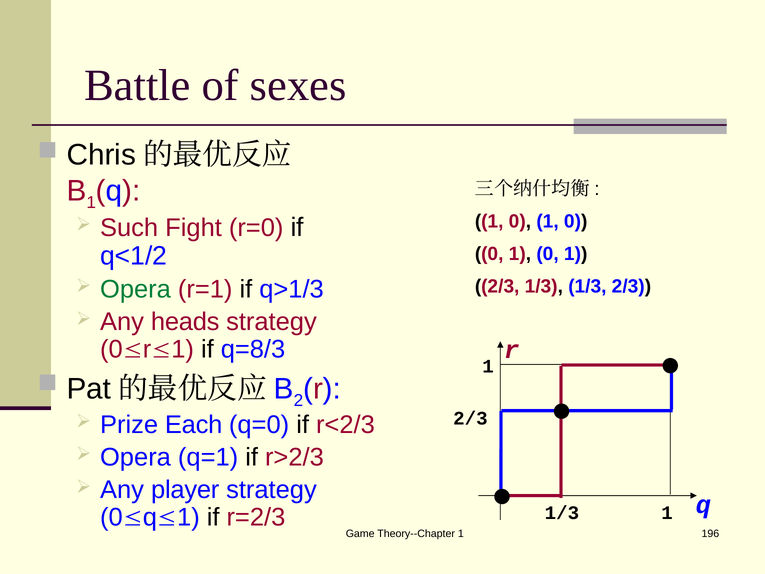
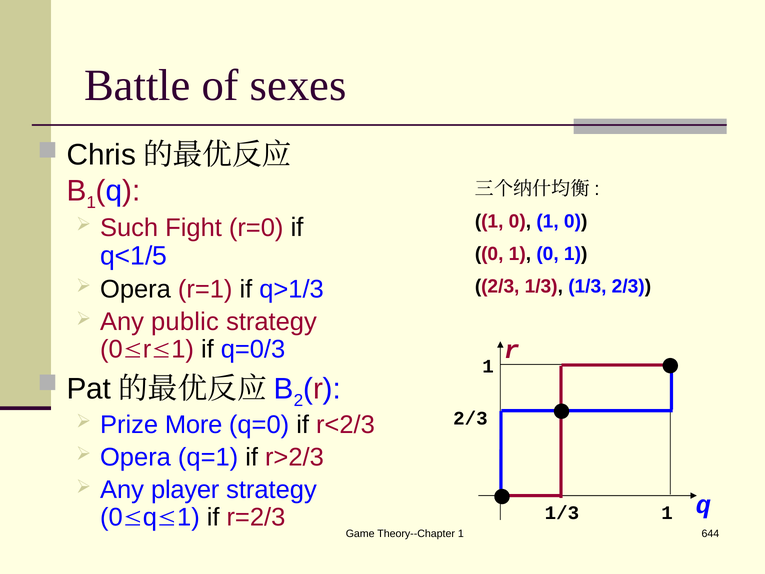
q<1/2: q<1/2 -> q<1/5 (134, 256)
Opera colour: green -> black (135, 289)
heads: heads -> public (185, 322)
q=8/3: q=8/3 -> q=0/3 (253, 349)
Each: Each -> More (194, 425)
196: 196 -> 644 (710, 534)
